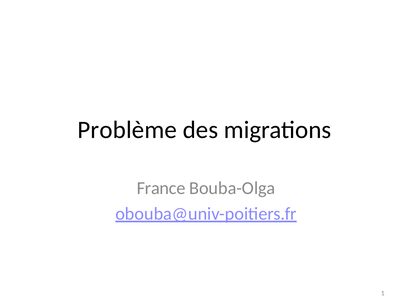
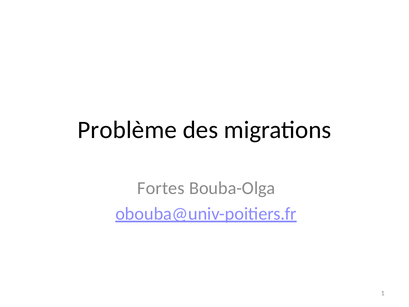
France: France -> Fortes (161, 188)
